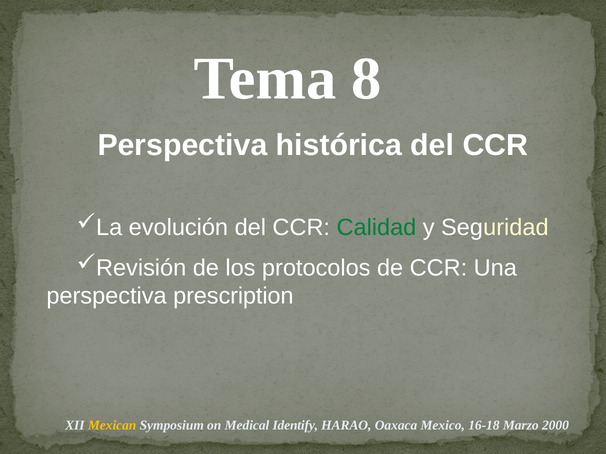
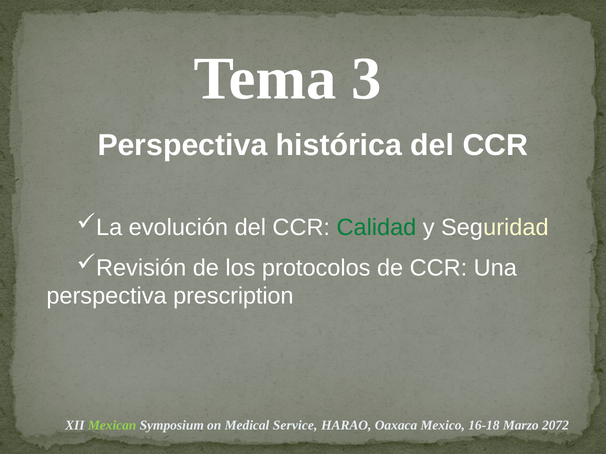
8: 8 -> 3 (367, 79)
Mexican colour: yellow -> light green (112, 426)
Identify: Identify -> Service (295, 426)
2000: 2000 -> 2072 (555, 426)
